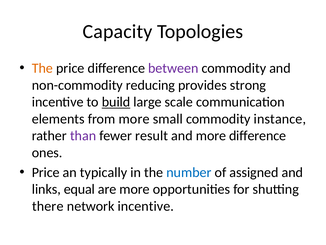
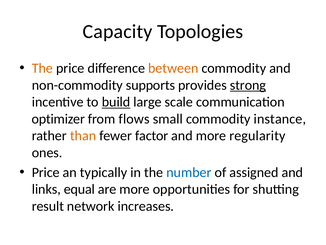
between colour: purple -> orange (173, 68)
reducing: reducing -> supports (150, 85)
strong underline: none -> present (248, 85)
elements: elements -> optimizer (58, 119)
from more: more -> flows (134, 119)
than colour: purple -> orange (83, 135)
result: result -> factor (152, 135)
more difference: difference -> regularity (257, 135)
there: there -> result (48, 206)
network incentive: incentive -> increases (146, 206)
